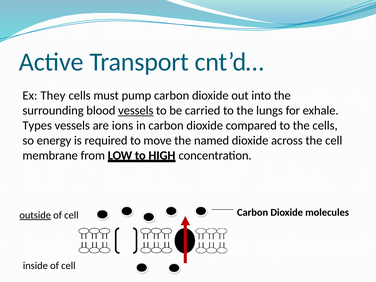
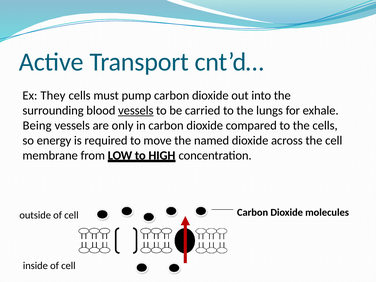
Types: Types -> Being (37, 126)
ions: ions -> only (123, 126)
outside underline: present -> none (35, 215)
